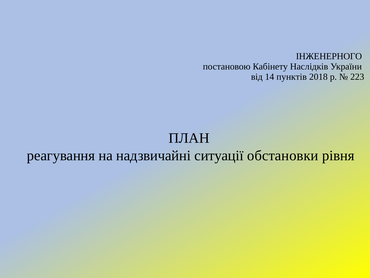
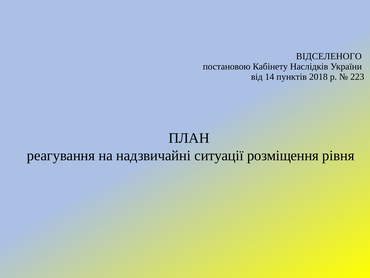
ІНЖЕНЕРНОГО: ІНЖЕНЕРНОГО -> ВІДСЕЛЕНОГО (329, 56)
обстановки: обстановки -> розміщення (283, 155)
